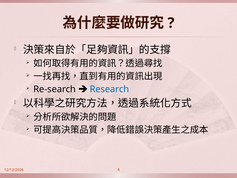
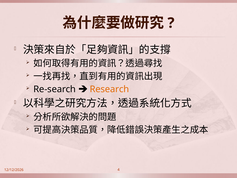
Research colour: blue -> orange (109, 89)
